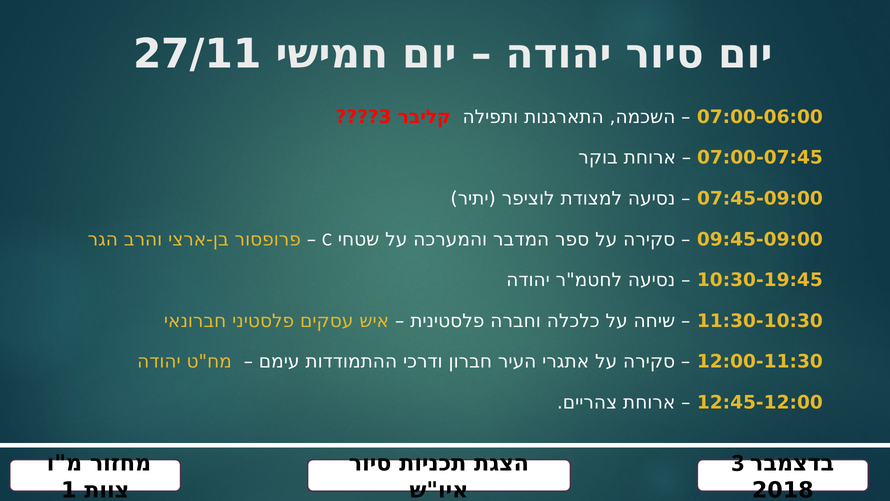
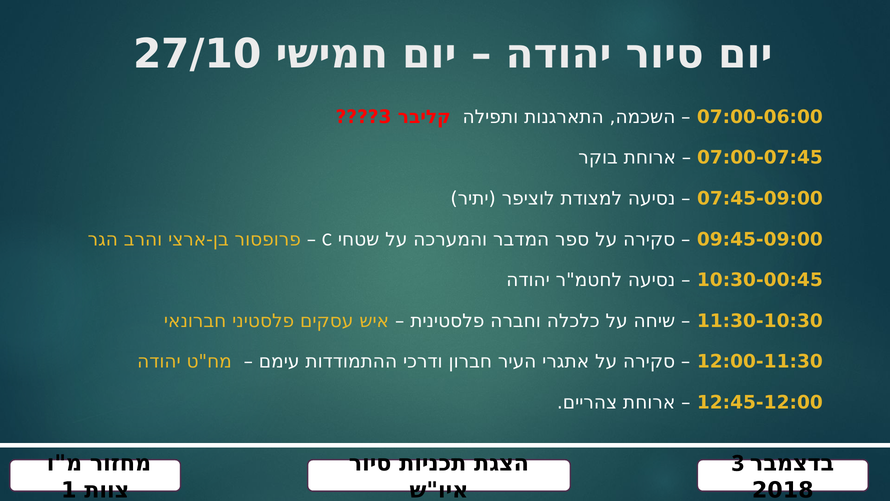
27/11: 27/11 -> 27/10 (197, 54)
10:30-19:45: 10:30-19:45 -> 10:30-00:45 (760, 280)
